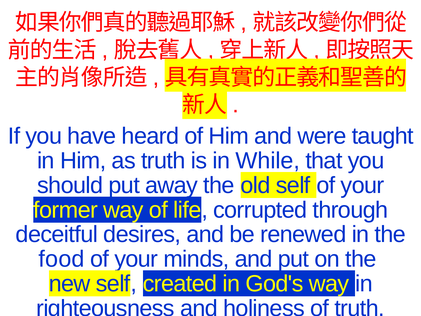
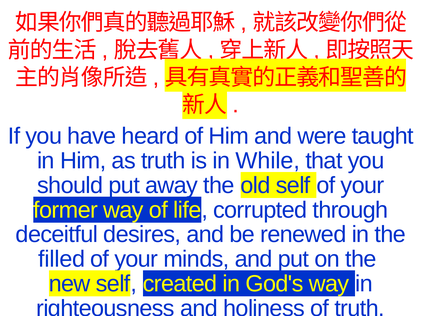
food: food -> filled (62, 259)
